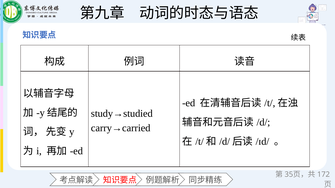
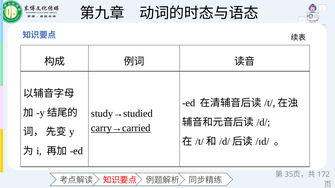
carry→carried underline: none -> present (121, 128)
